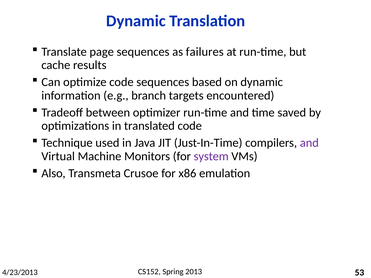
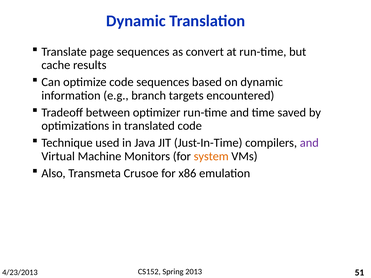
failures: failures -> convert (205, 52)
system colour: purple -> orange (211, 156)
53: 53 -> 51 (359, 273)
